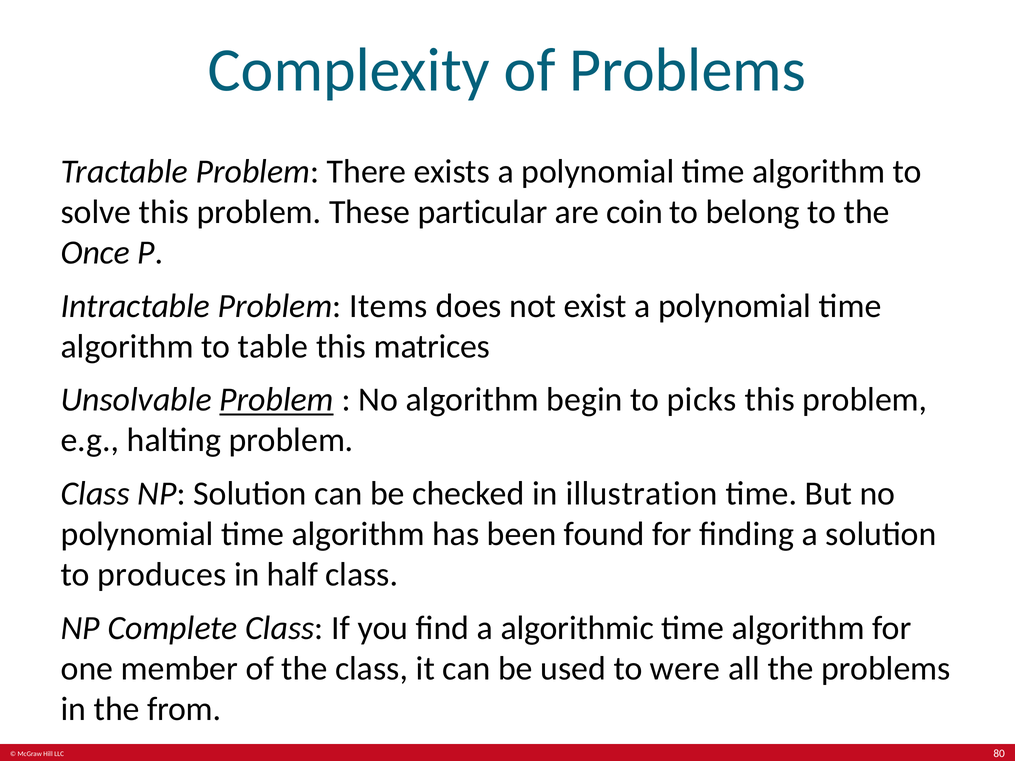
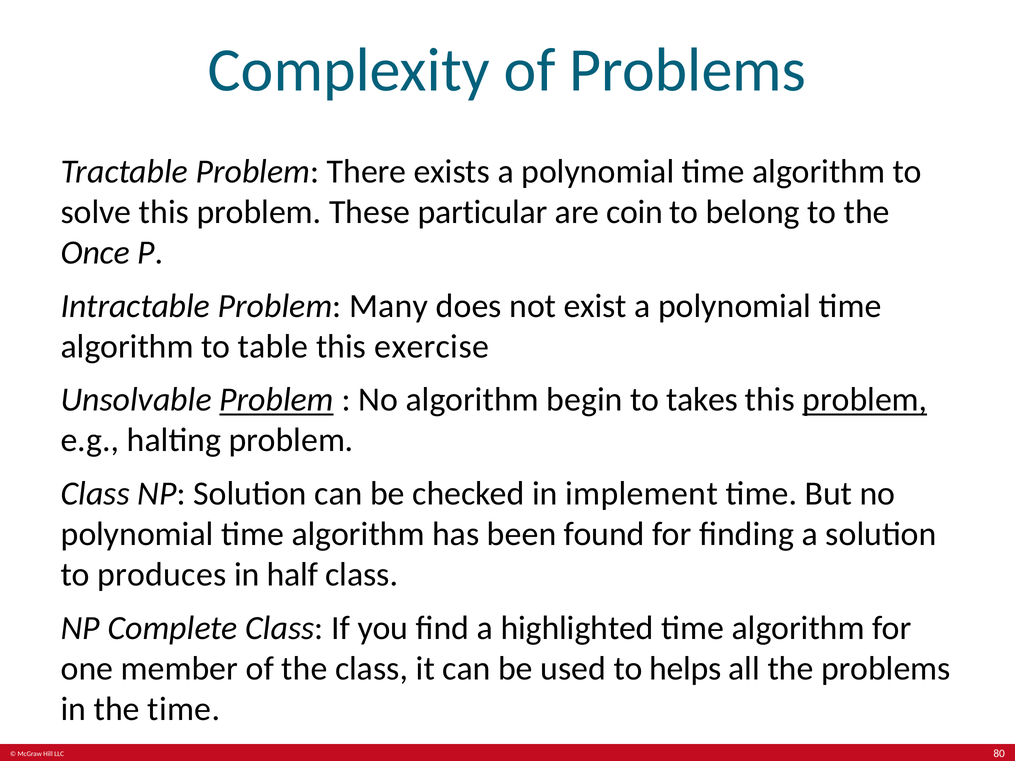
Items: Items -> Many (389, 306)
matrices: matrices -> exercise (432, 347)
picks: picks -> takes (702, 400)
problem underline: none -> present (865, 400)
illustration: illustration -> implement (642, 494)
algorithmic: algorithmic -> highlighted (577, 628)
were: were -> helps (685, 669)
the from: from -> time (184, 709)
